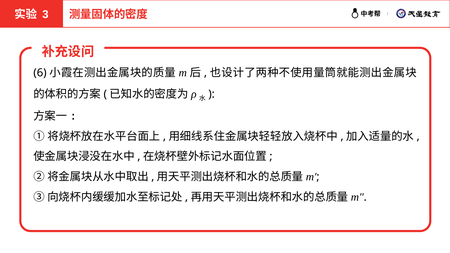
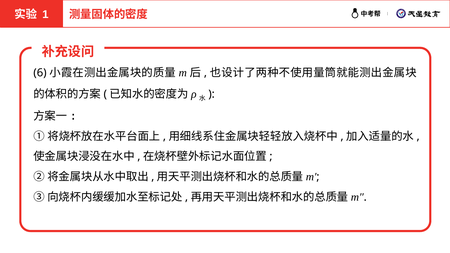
3: 3 -> 1 (45, 14)
